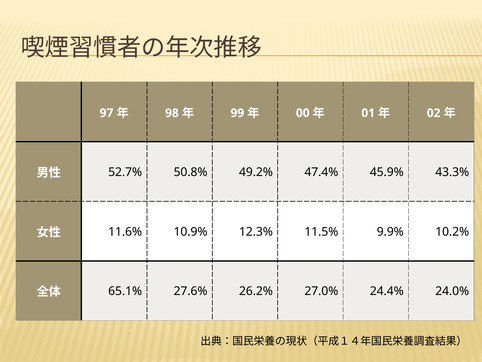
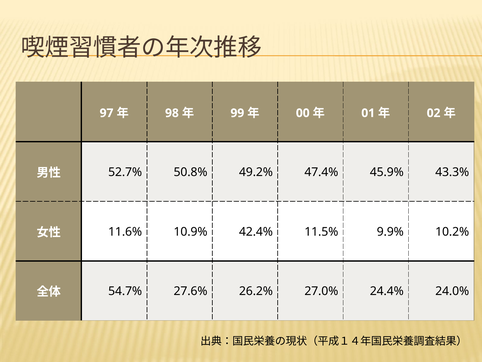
12.3%: 12.3% -> 42.4% (256, 231)
65.1%: 65.1% -> 54.7% (125, 291)
